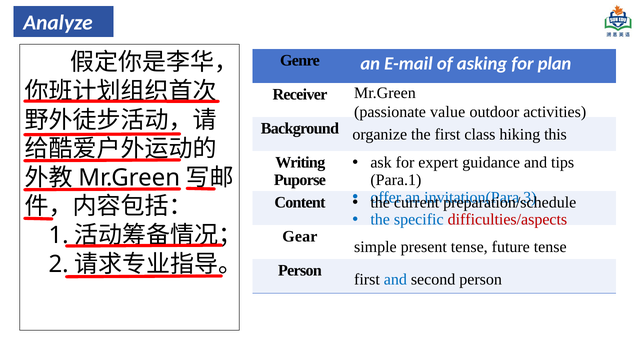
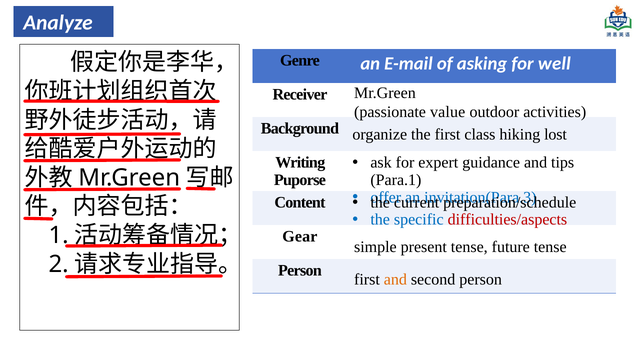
plan: plan -> well (554, 64)
this: this -> lost (556, 134)
and colour: blue -> orange (395, 279)
